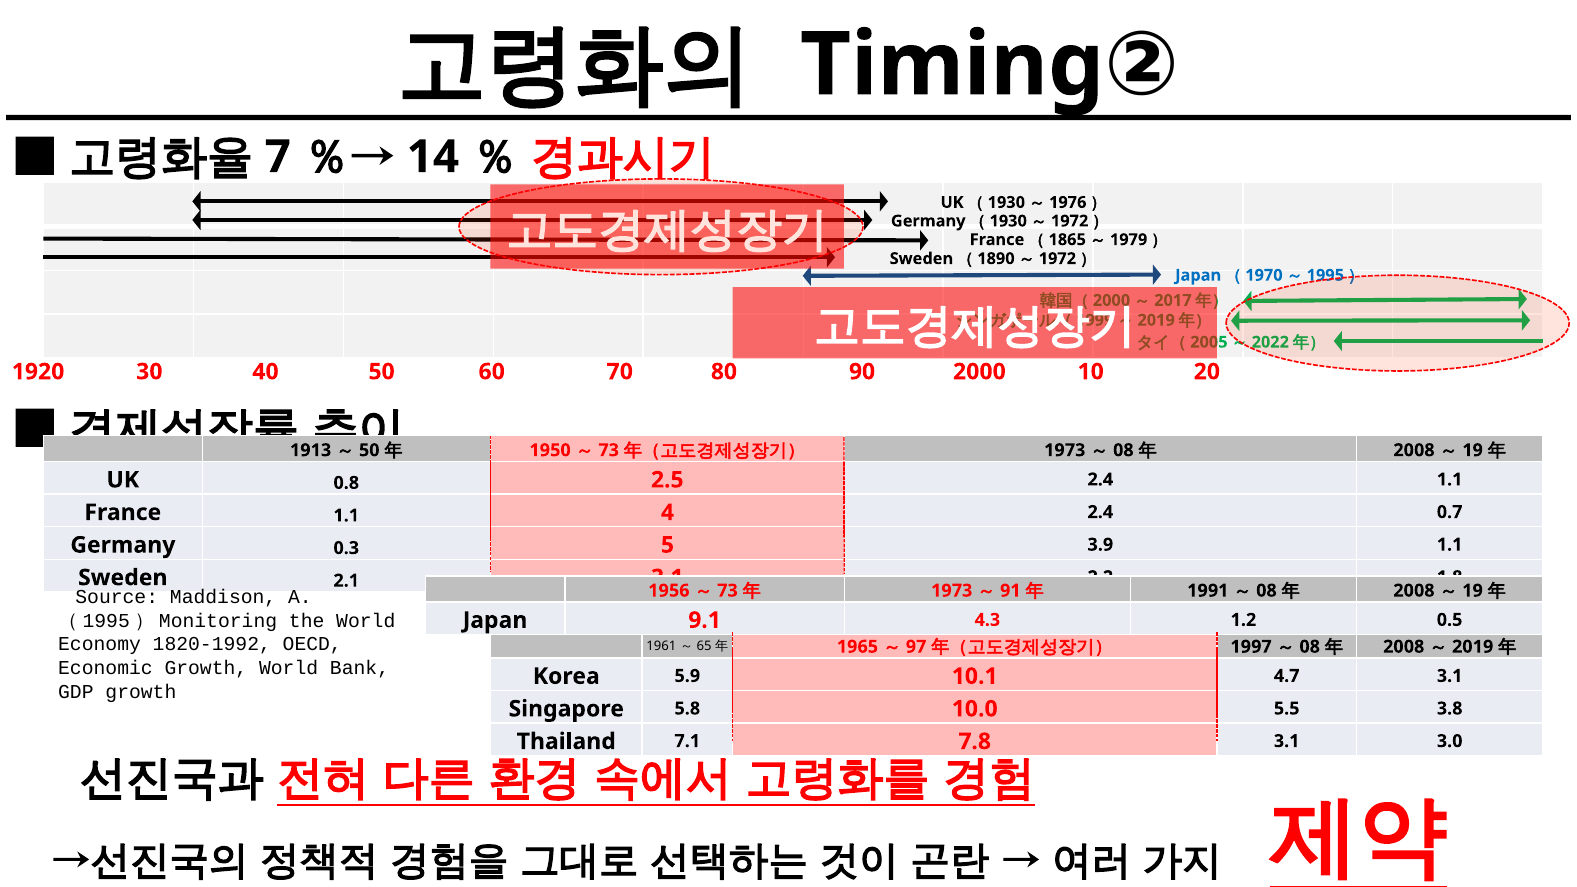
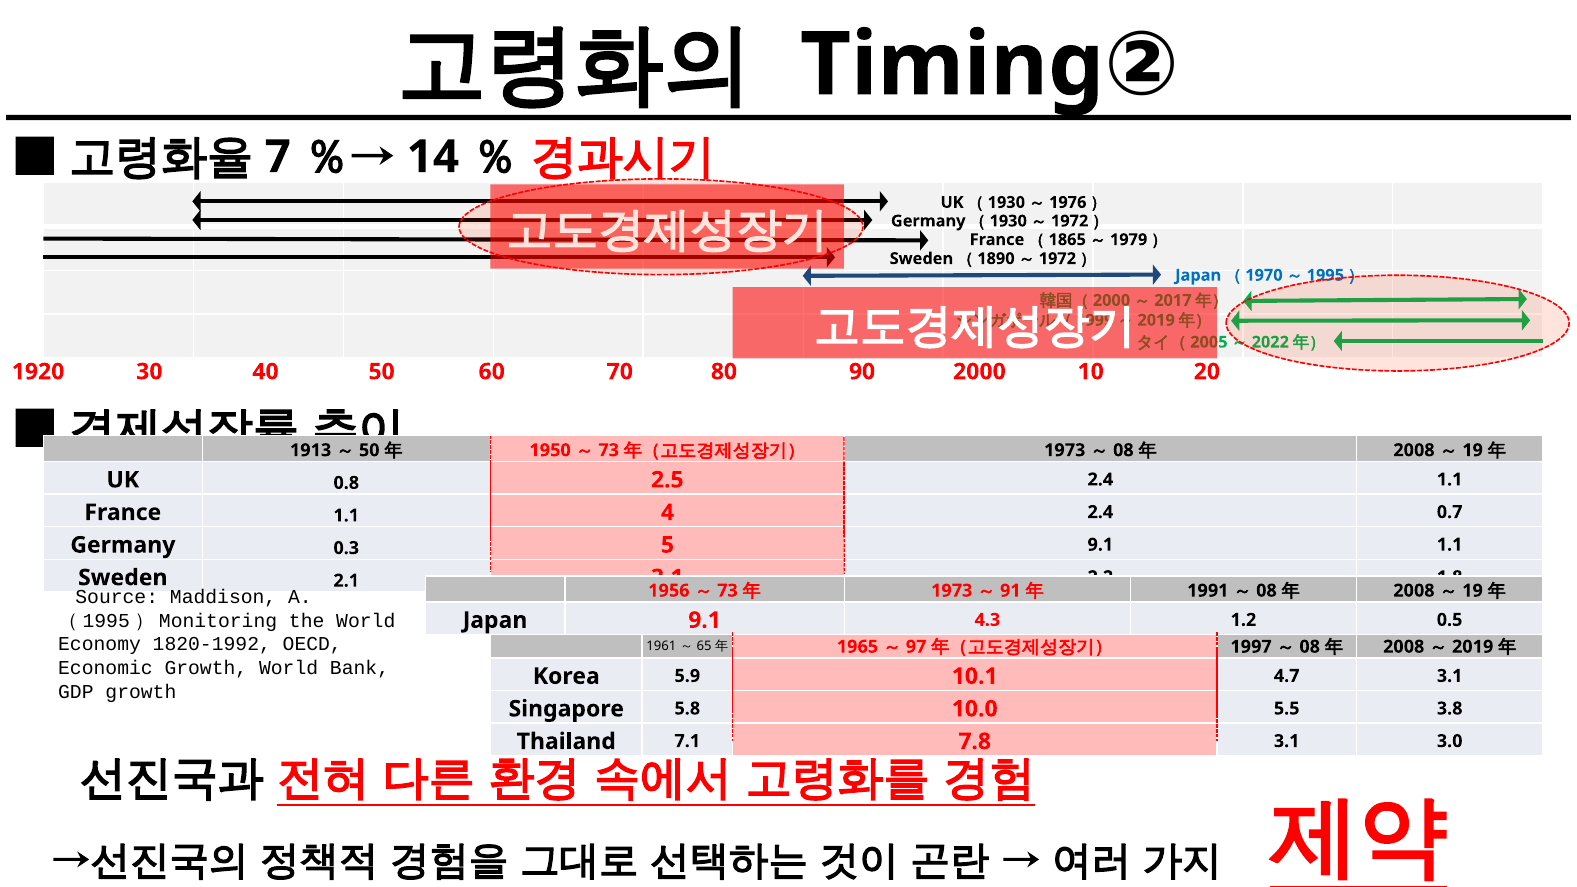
3.9: 3.9 -> 9.1 (1100, 545)
